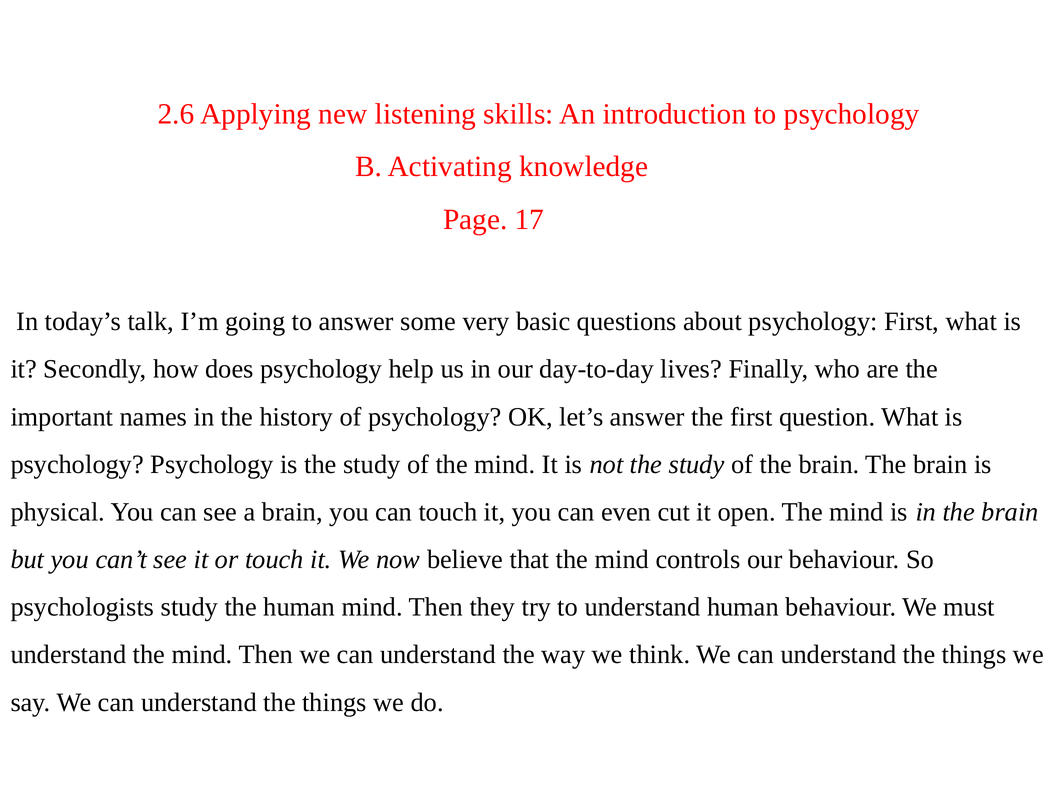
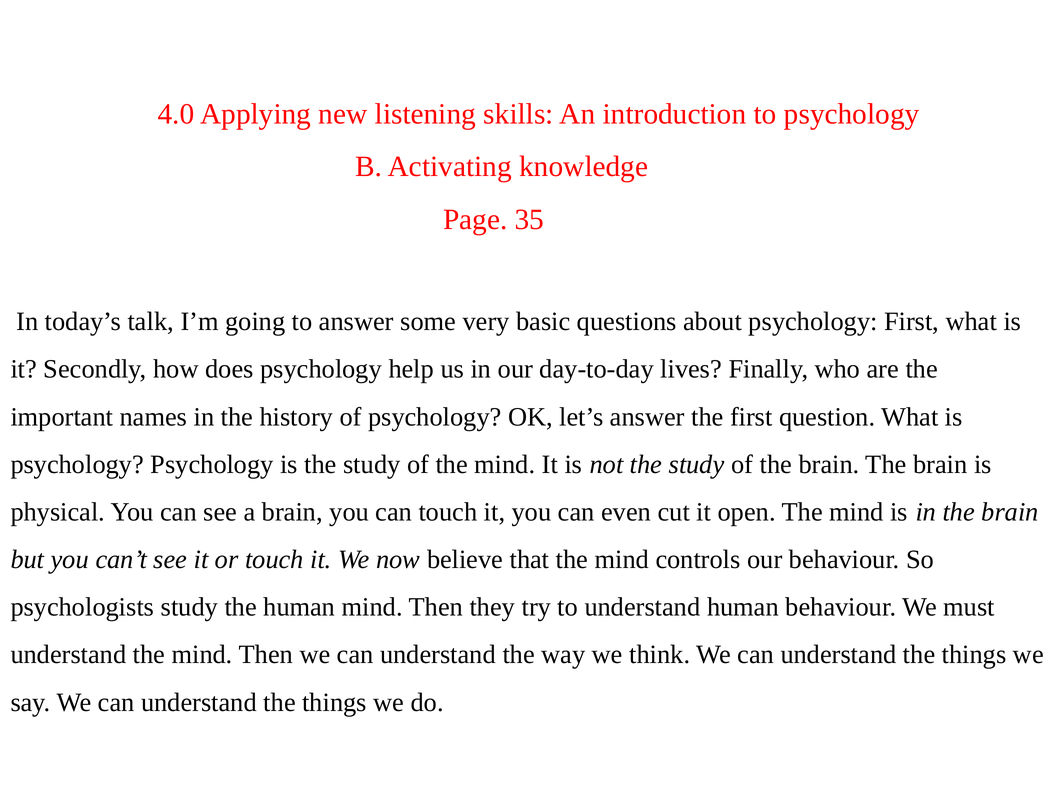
2.6: 2.6 -> 4.0 (176, 114)
17: 17 -> 35 (530, 220)
